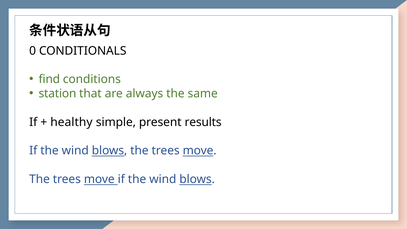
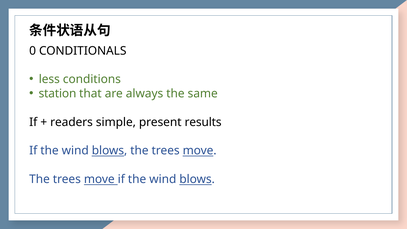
find: find -> less (49, 79)
healthy: healthy -> readers (72, 122)
